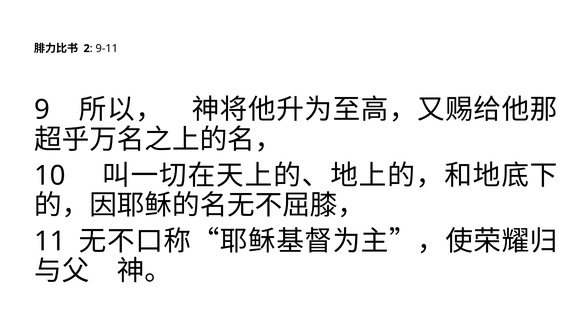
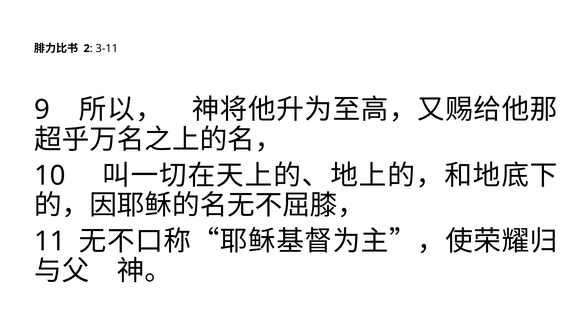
9-11: 9-11 -> 3-11 (107, 48)
